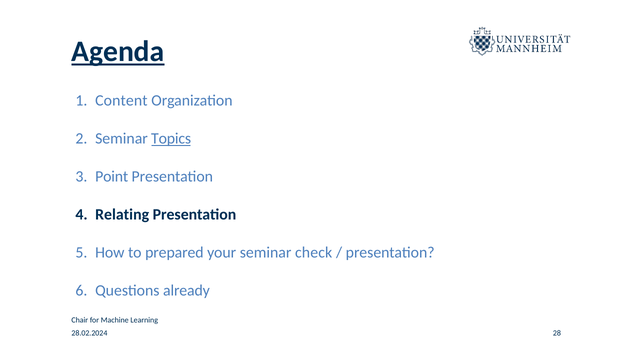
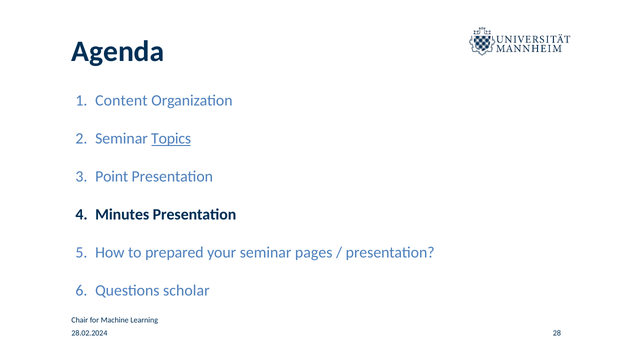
Agenda underline: present -> none (118, 52)
Relating: Relating -> Minutes (122, 214)
check: check -> pages (314, 252)
already: already -> scholar (186, 290)
